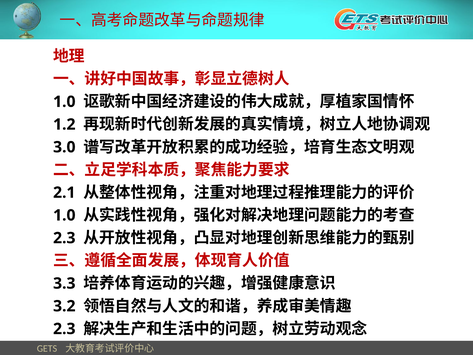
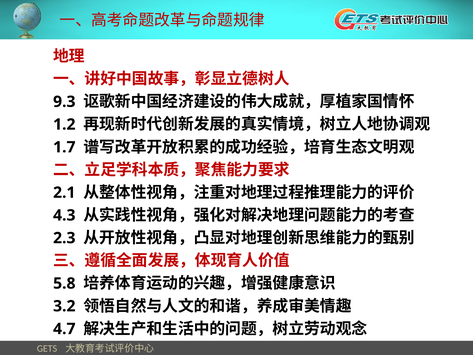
1.0: 1.0 -> 9.3 (64, 102)
3.0: 3.0 -> 1.7 (64, 147)
1.0: 1.0 -> 4.3 (64, 215)
3.3: 3.3 -> 5.8 (64, 283)
2.3: 2.3 -> 4.7 (64, 329)
